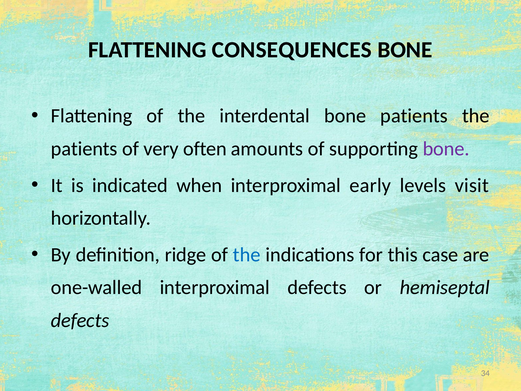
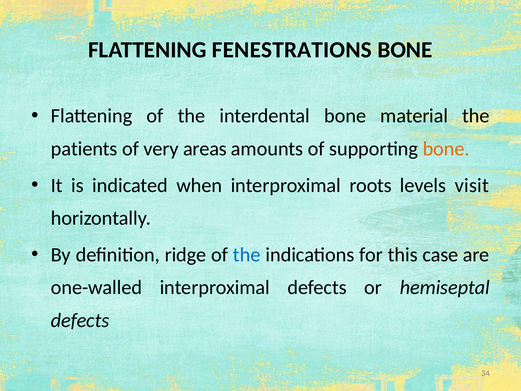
CONSEQUENCES: CONSEQUENCES -> FENESTRATIONS (292, 50)
bone patients: patients -> material (414, 116)
often: often -> areas (205, 149)
bone colour: purple -> orange (446, 149)
early: early -> roots (371, 185)
